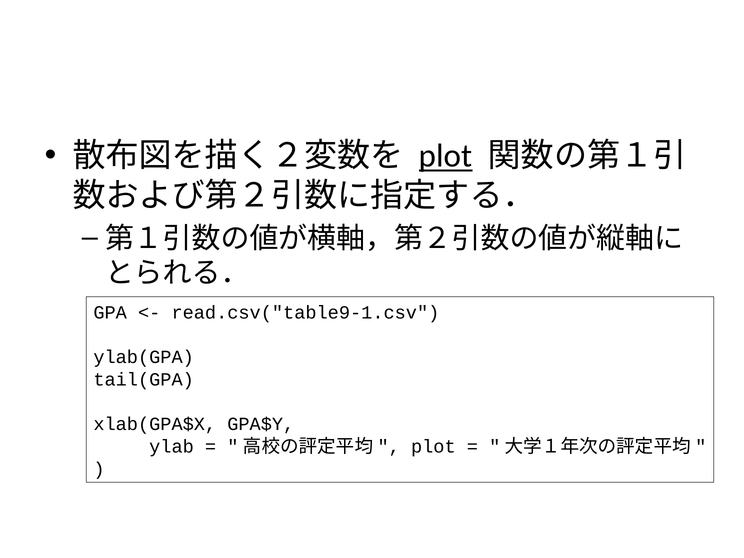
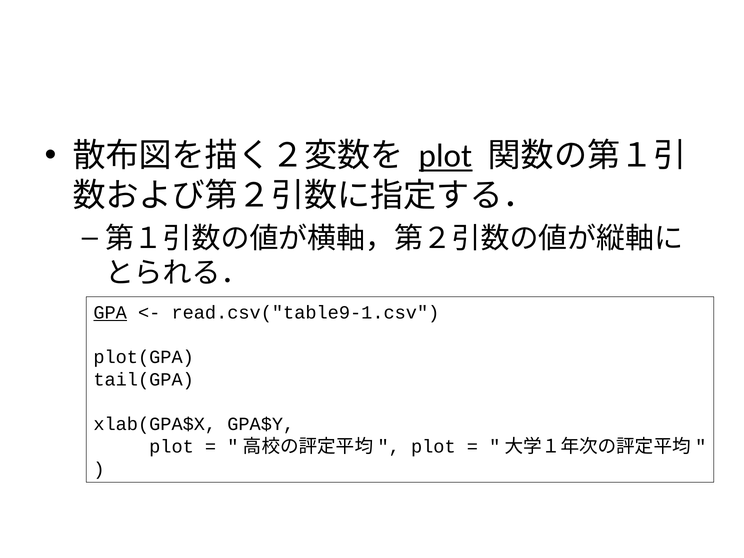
GPA underline: none -> present (110, 313)
ylab(GPA: ylab(GPA -> plot(GPA (144, 357)
ylab: ylab -> plot (172, 447)
